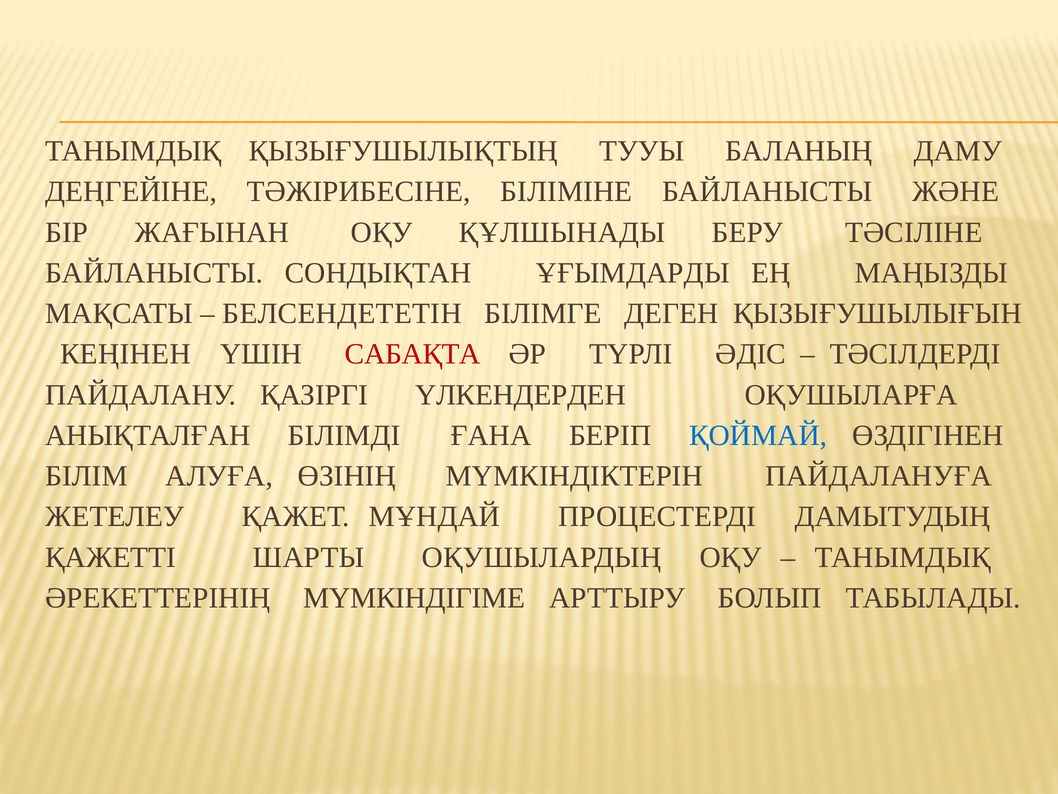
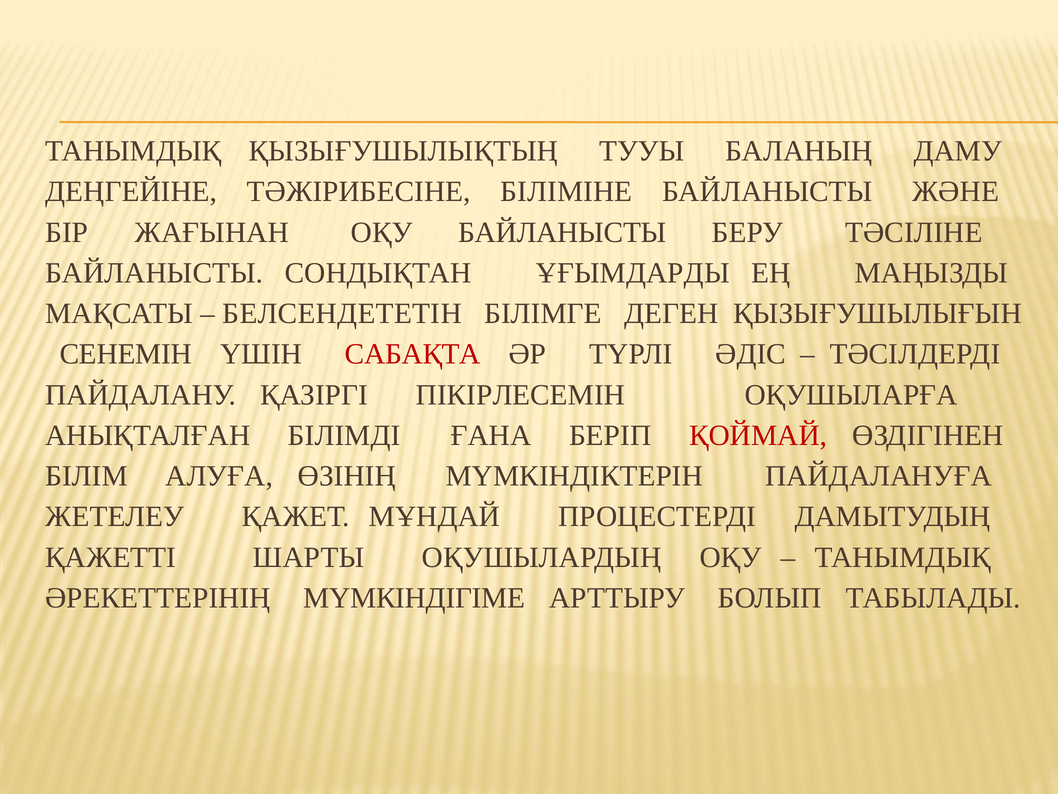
ОҚУ ҚҰЛШЫНАДЫ: ҚҰЛШЫНАДЫ -> БАЙЛАНЫСТЫ (562, 232)
КЕҢІНЕН: КЕҢІНЕН -> СЕНЕМІН (126, 354)
ҮЛКЕНДЕРДЕН: ҮЛКЕНДЕРДЕН -> ПІКІРЛЕСЕМІН (520, 395)
ҚОЙМАЙ colour: blue -> red (758, 435)
